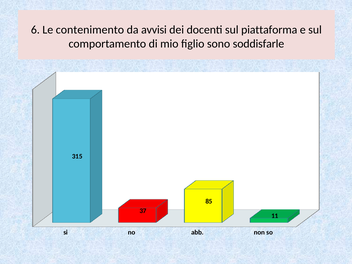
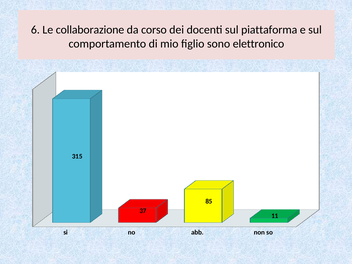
contenimento: contenimento -> collaborazione (90, 30)
avvisi: avvisi -> corso (154, 30)
soddisfarle: soddisfarle -> elettronico (259, 44)
